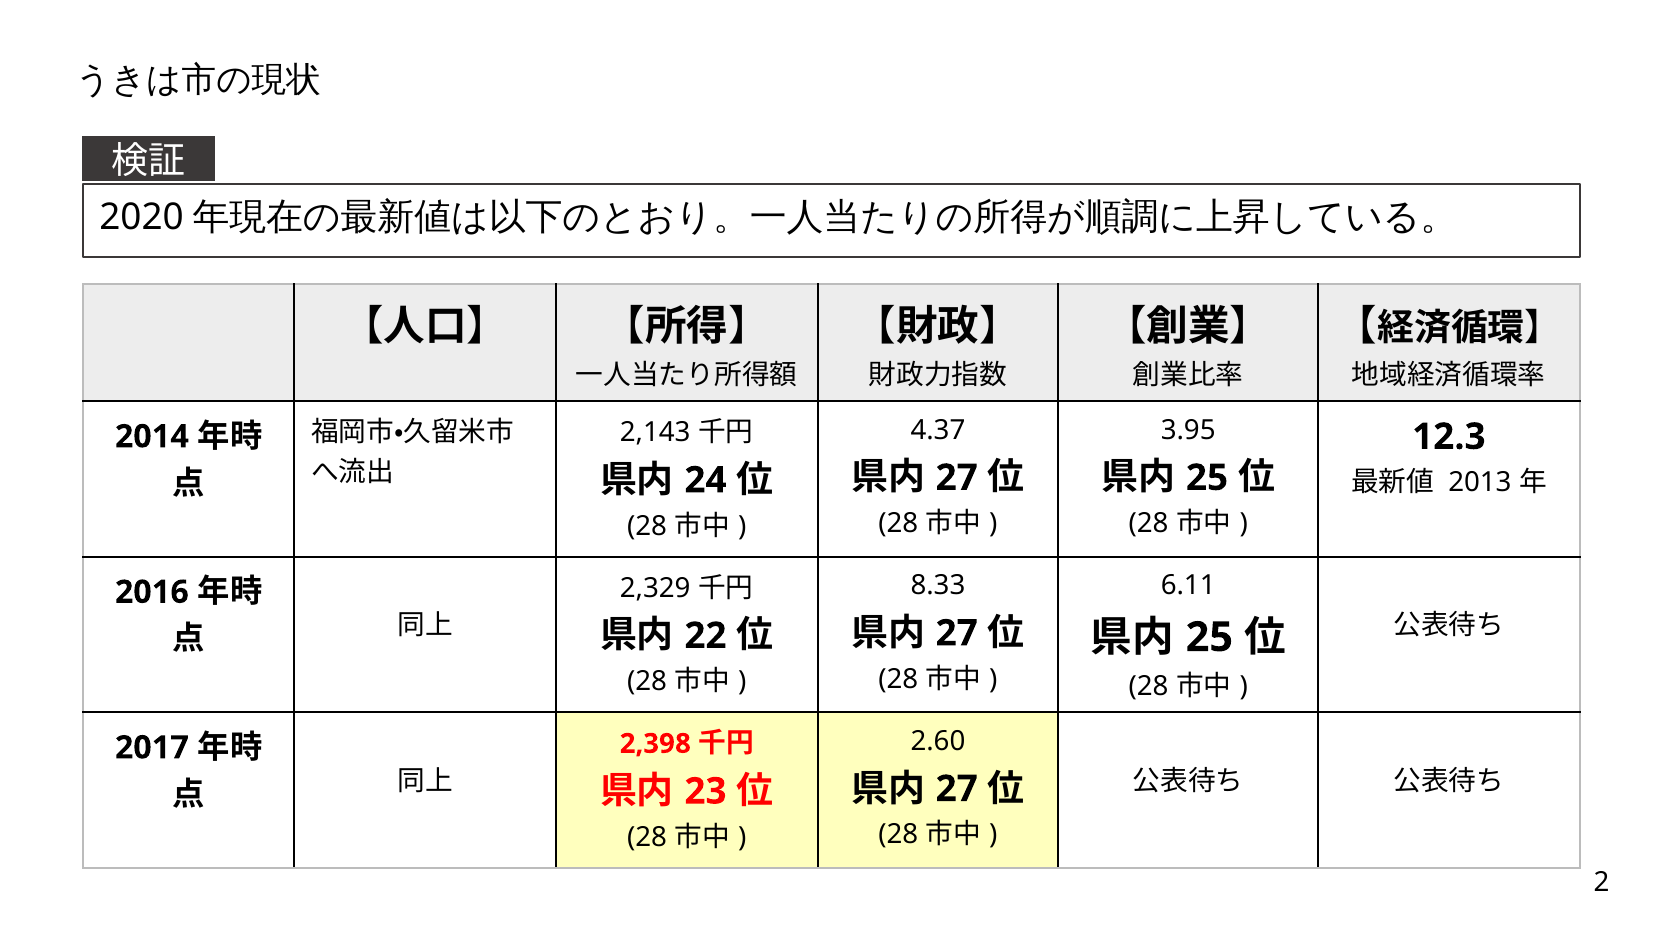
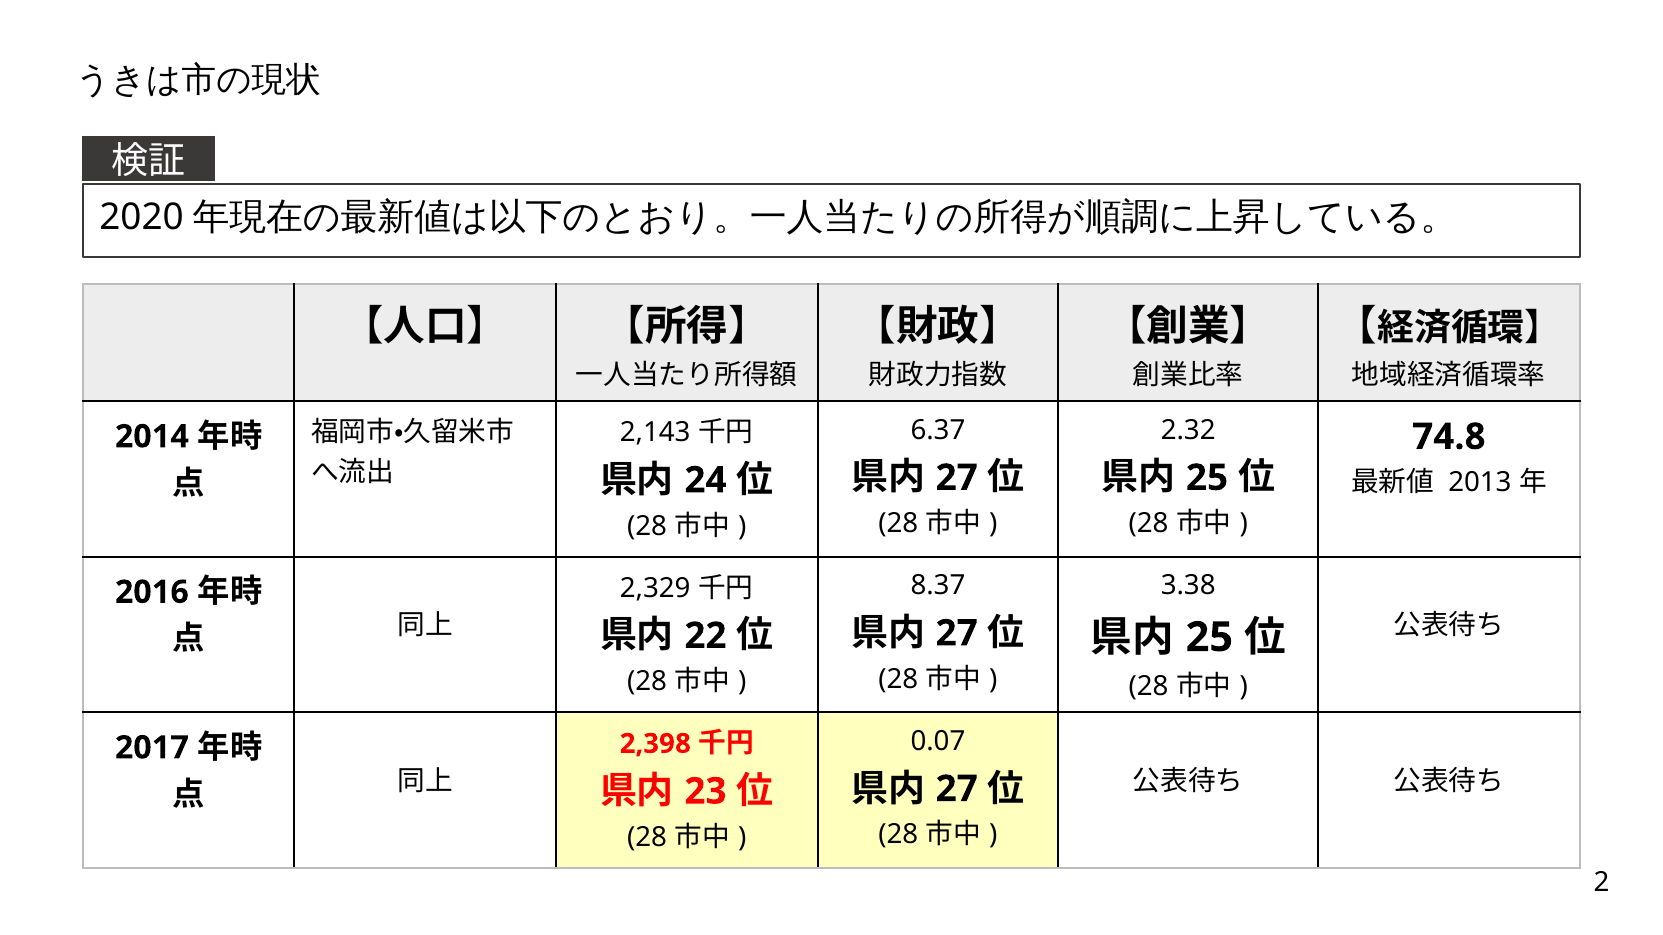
4.37: 4.37 -> 6.37 (938, 430)
3.95: 3.95 -> 2.32 (1188, 430)
12.3: 12.3 -> 74.8 (1449, 437)
8.33: 8.33 -> 8.37 (938, 586)
6.11: 6.11 -> 3.38 (1188, 586)
2.60: 2.60 -> 0.07 (938, 742)
